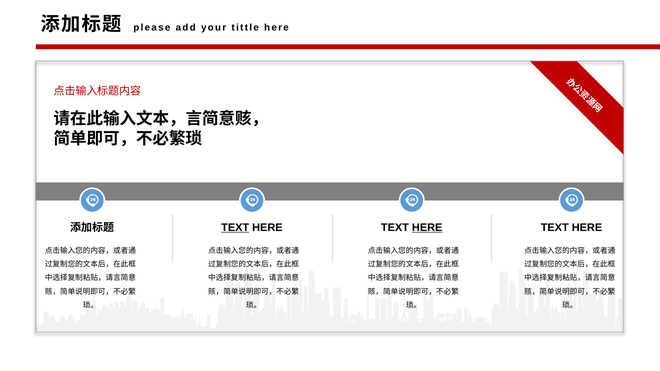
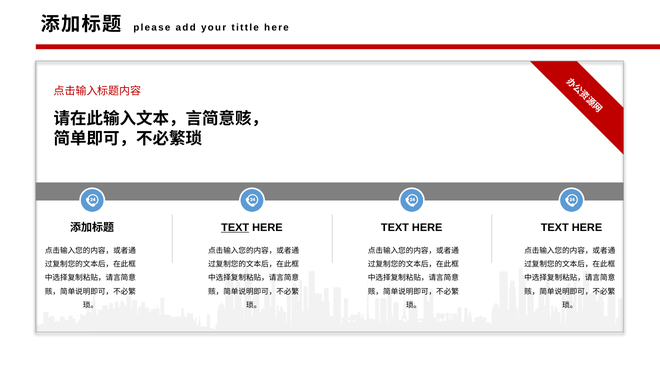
HERE underline: present -> none (427, 228)
